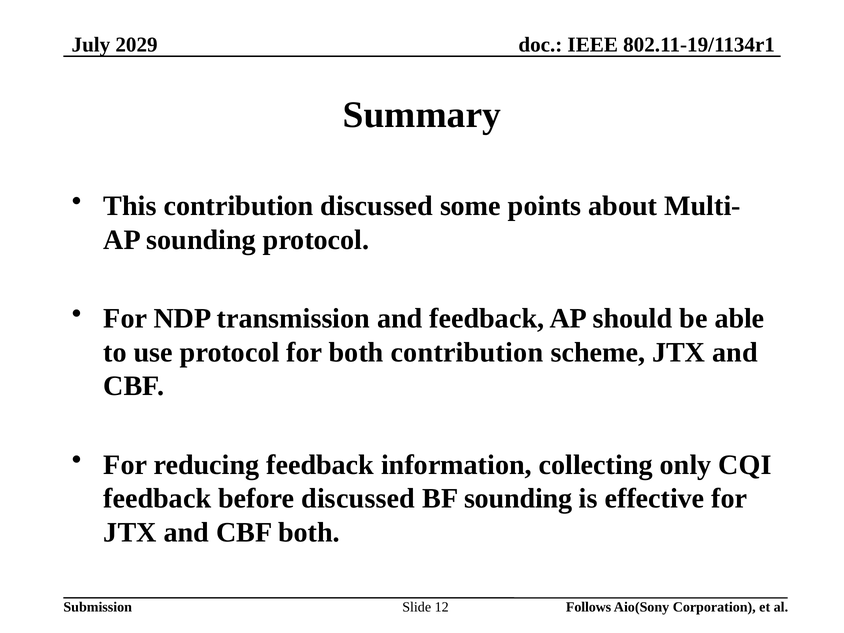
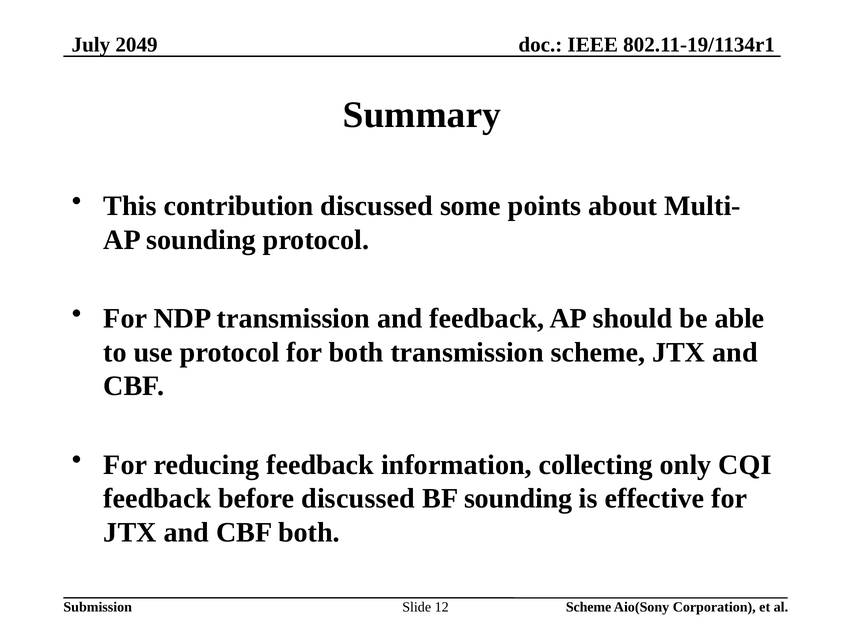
2029: 2029 -> 2049 (137, 45)
both contribution: contribution -> transmission (467, 352)
12 Follows: Follows -> Scheme (589, 607)
